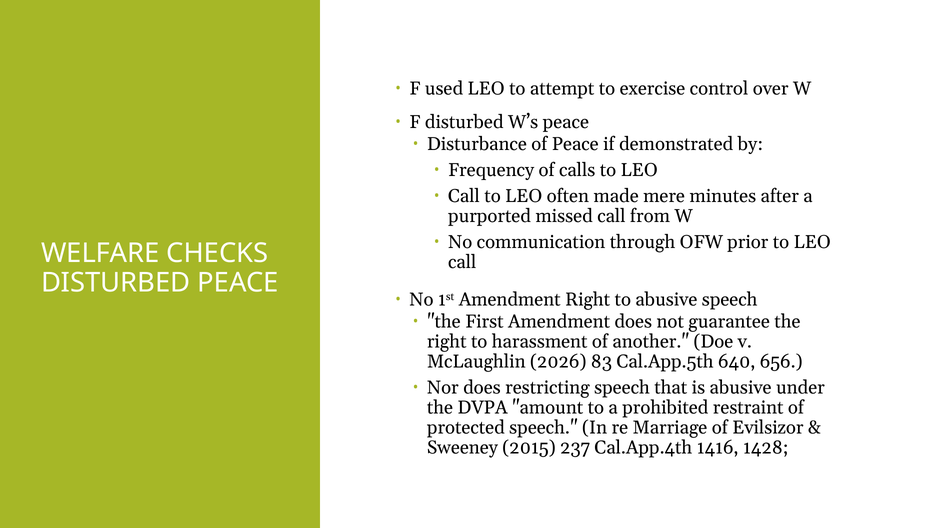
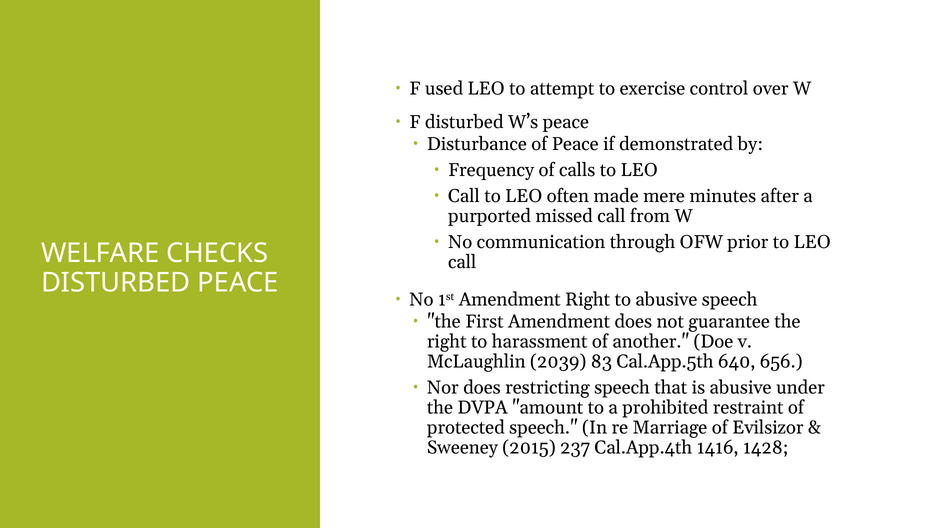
2026: 2026 -> 2039 (558, 362)
